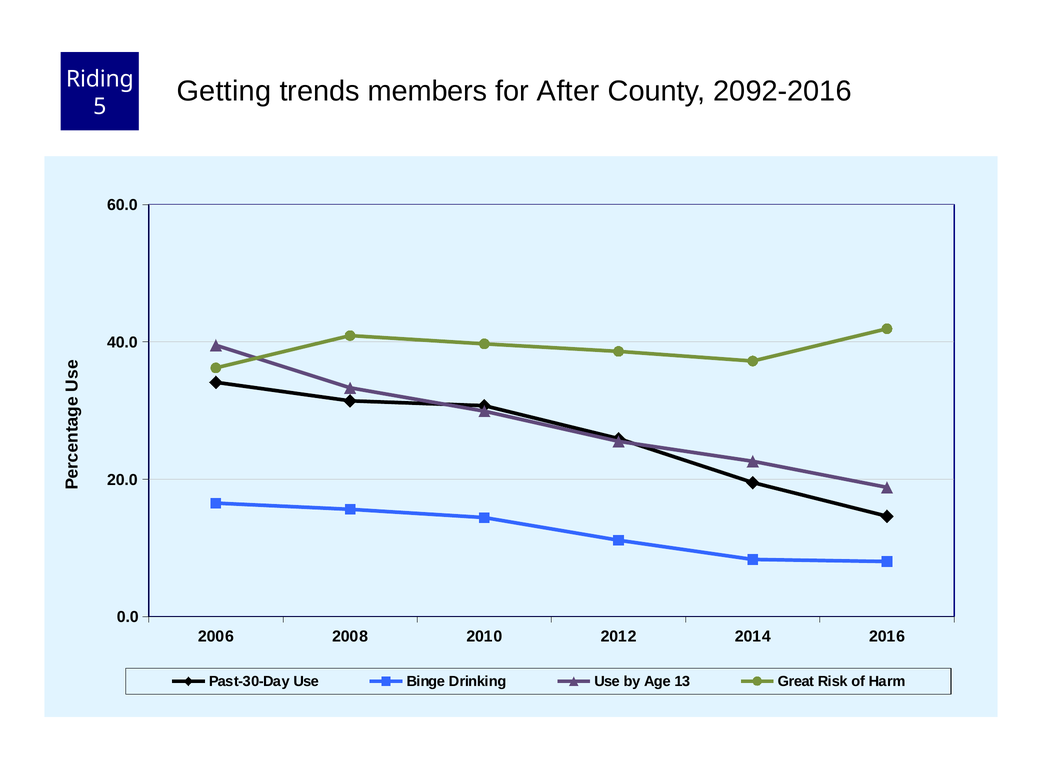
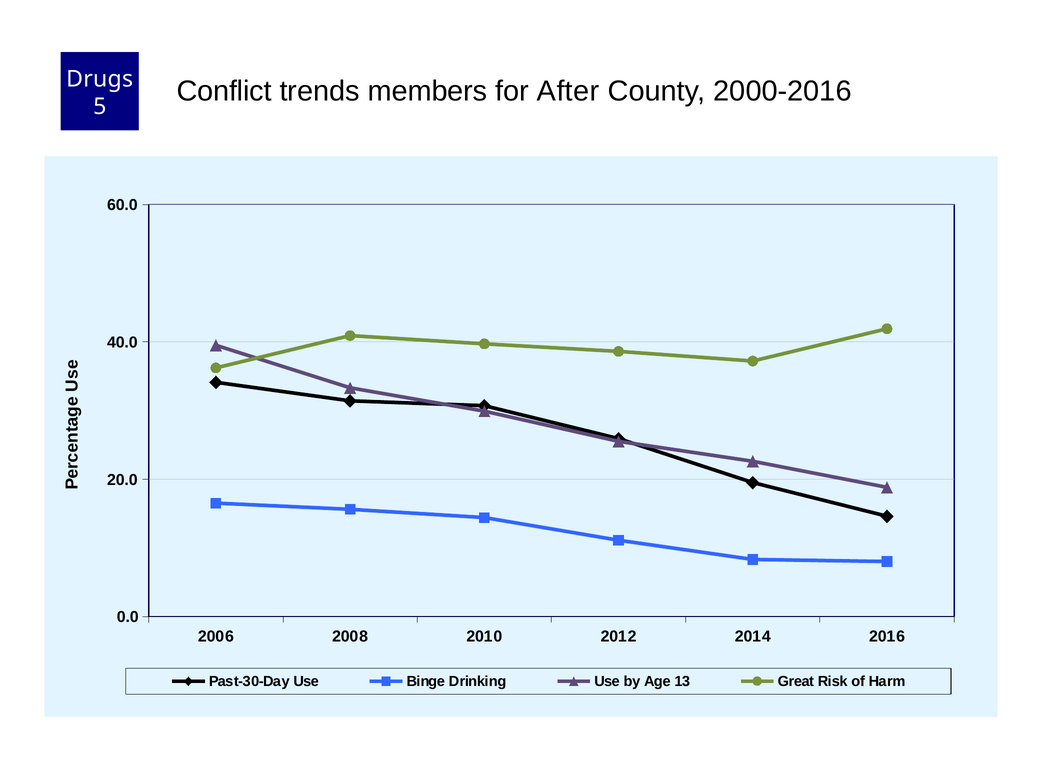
Riding: Riding -> Drugs (100, 79)
Getting: Getting -> Conflict (224, 91)
2092-2016: 2092-2016 -> 2000-2016 (783, 91)
